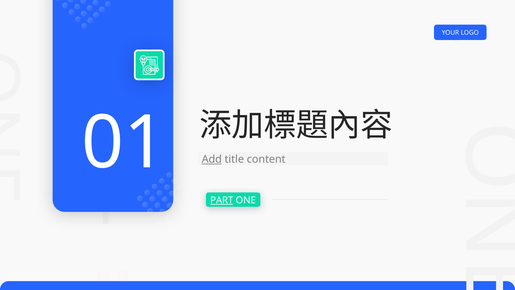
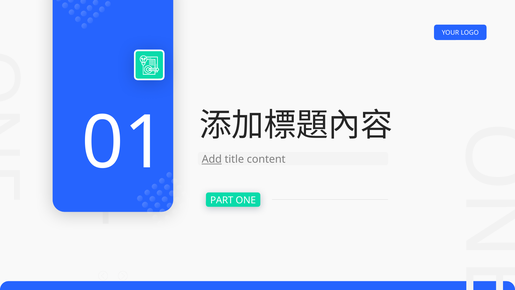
PART underline: present -> none (222, 200)
